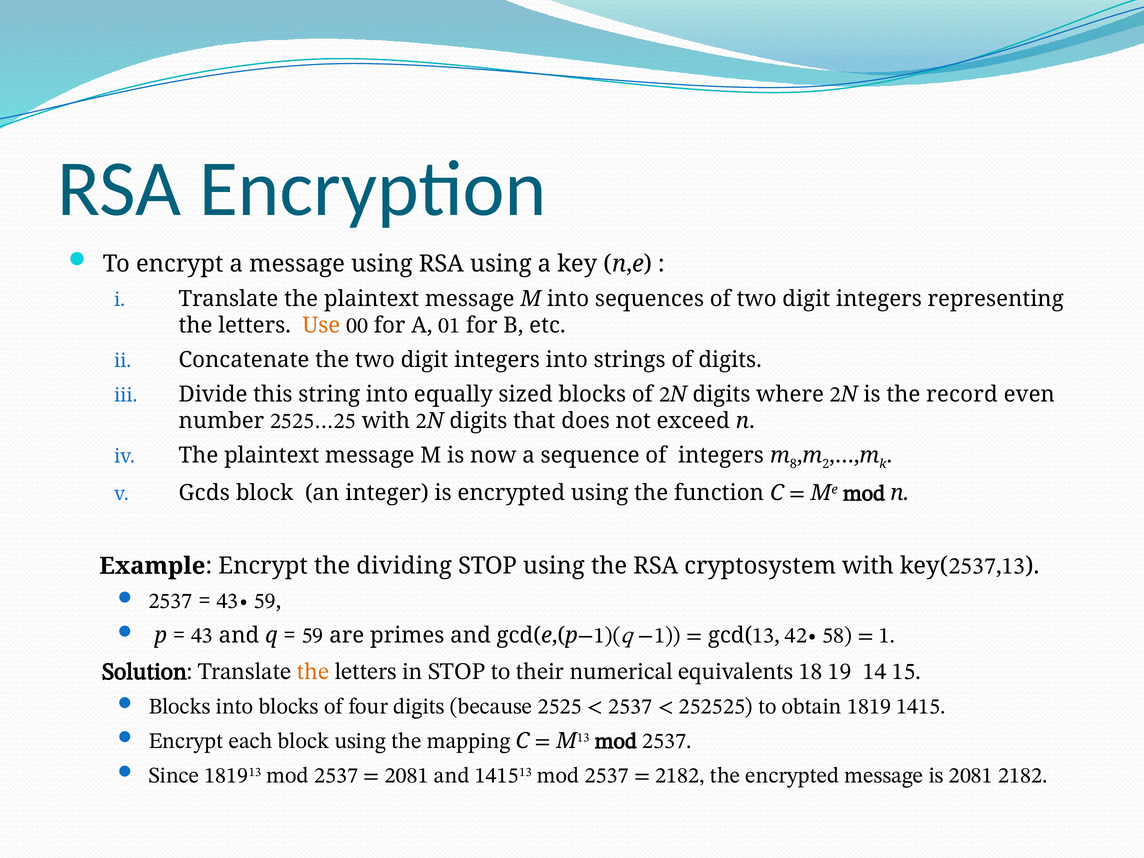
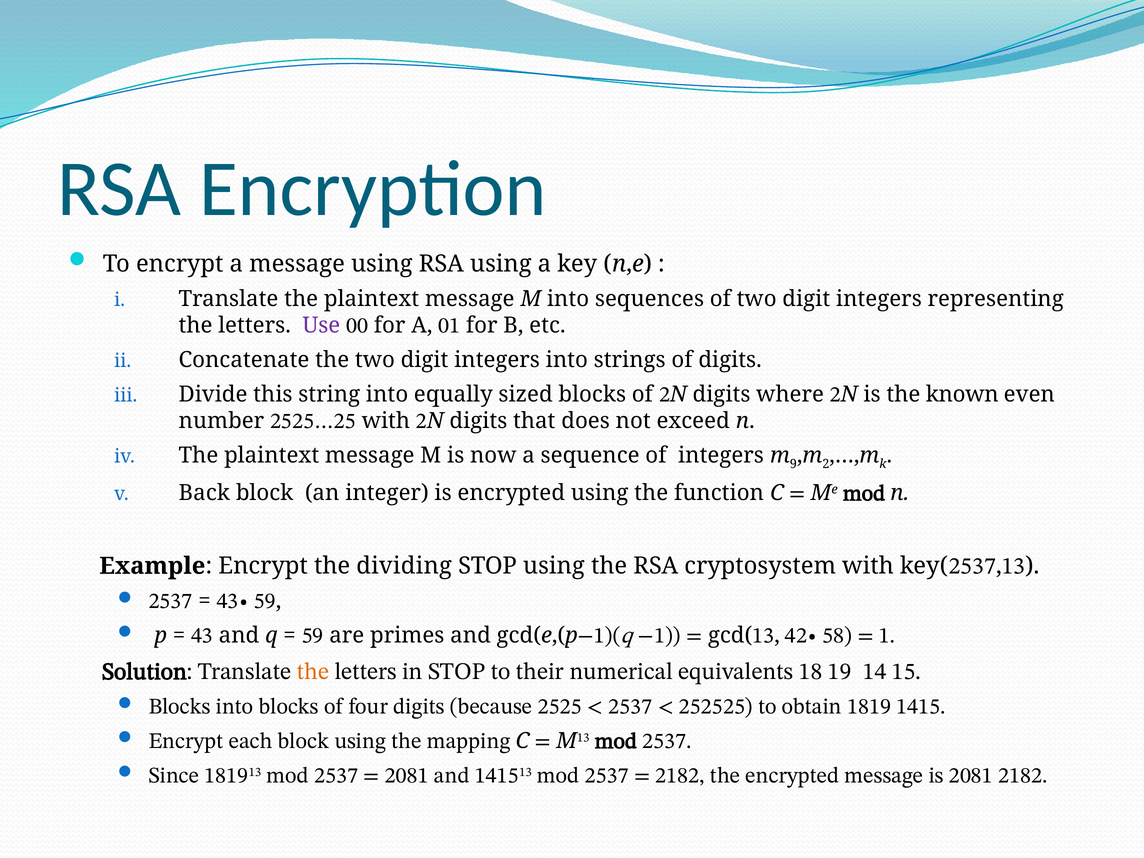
Use colour: orange -> purple (321, 326)
record: record -> known (962, 394)
8: 8 -> 9 (793, 464)
Gcds: Gcds -> Back (204, 493)
